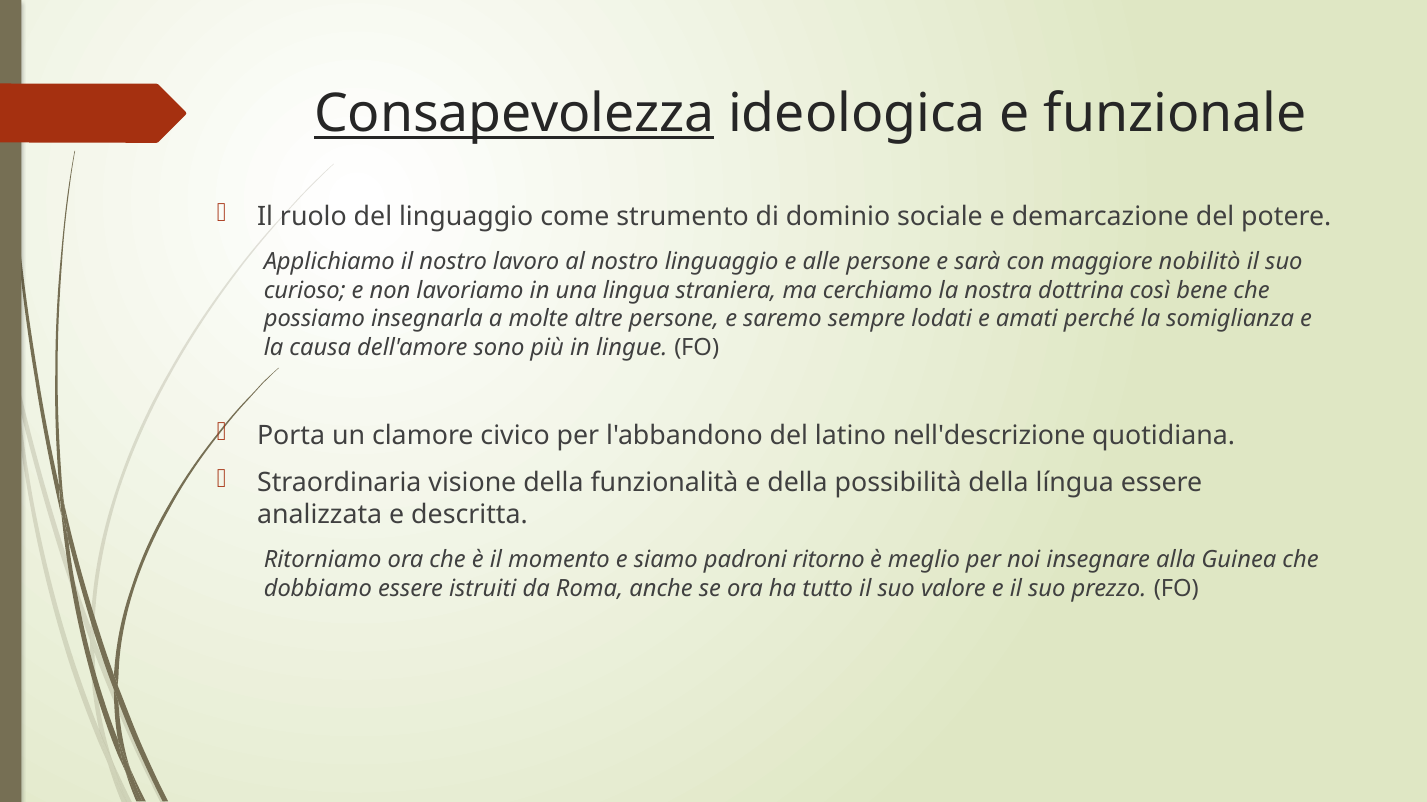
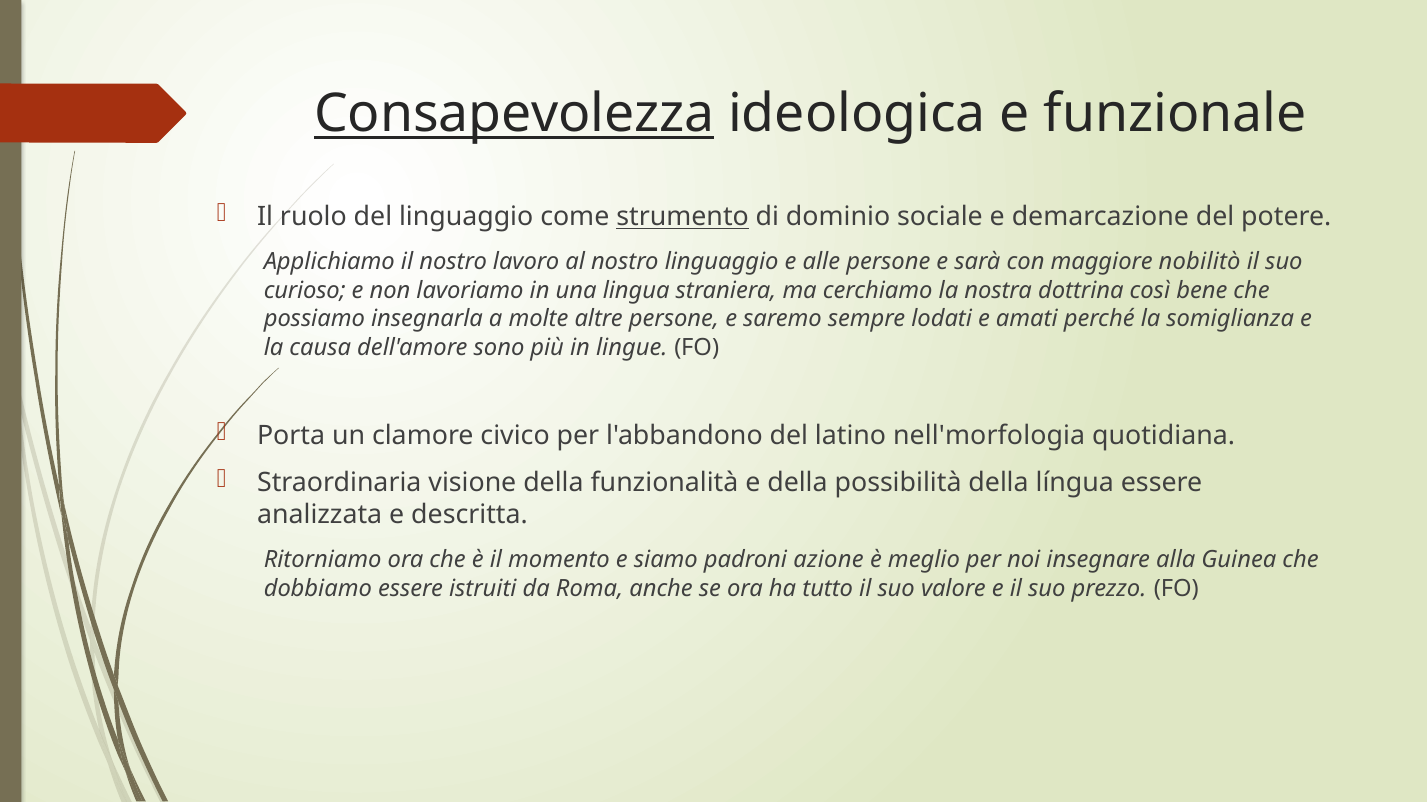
strumento underline: none -> present (683, 217)
nell'descrizione: nell'descrizione -> nell'morfologia (989, 436)
ritorno: ritorno -> azione (828, 560)
